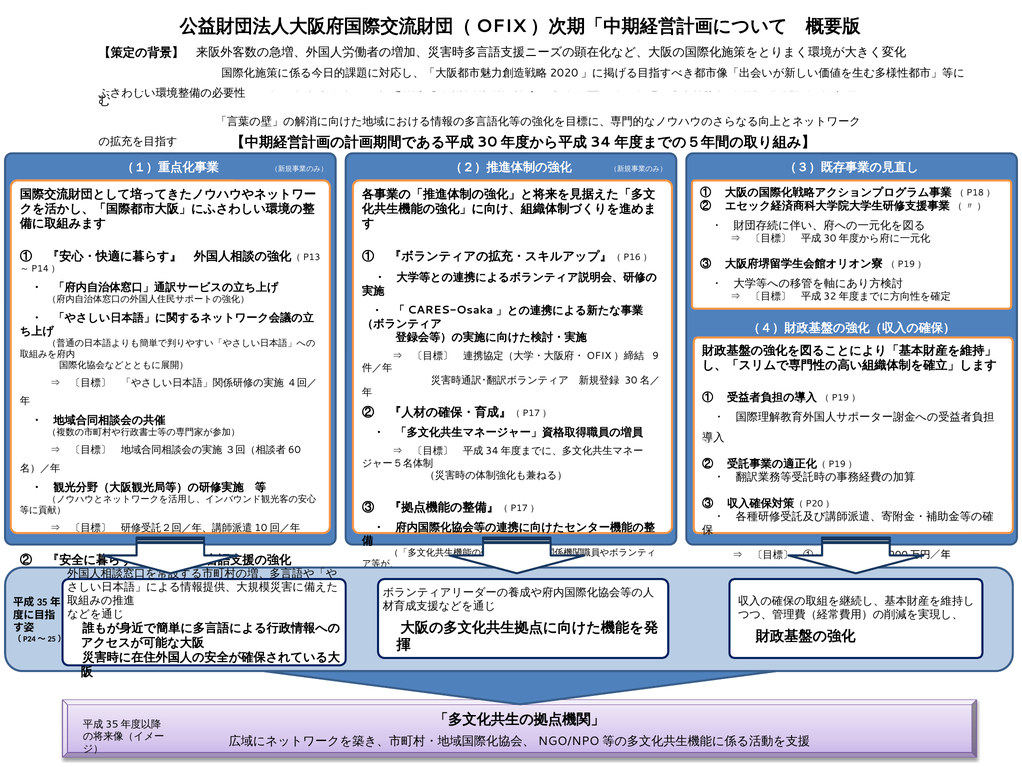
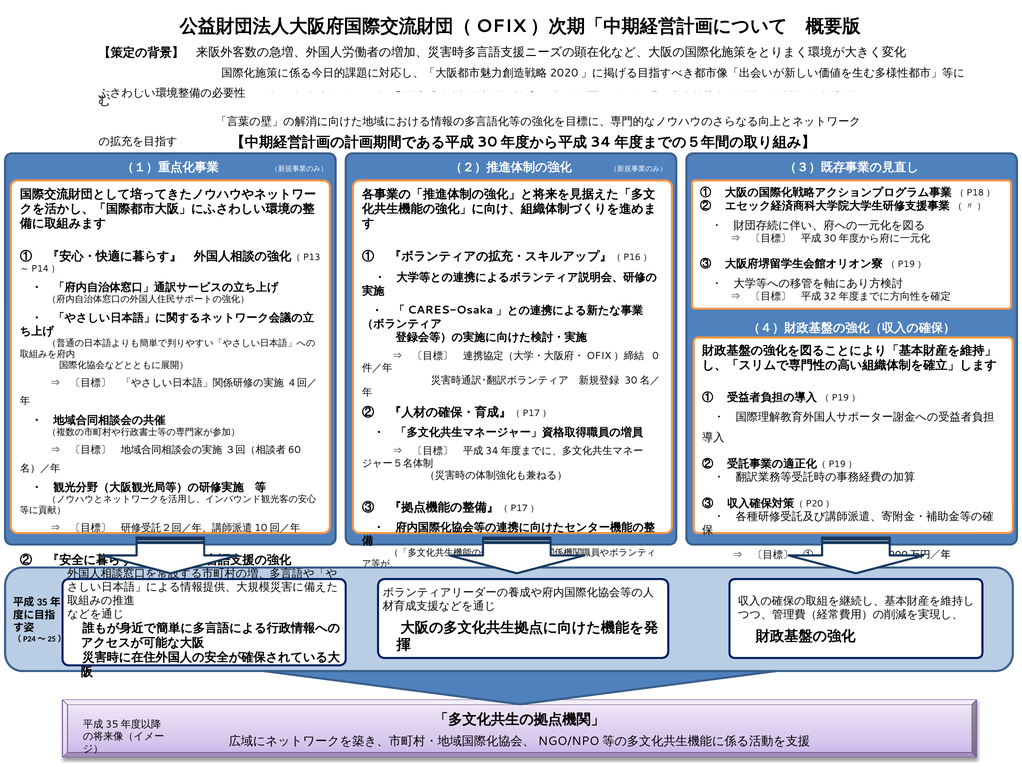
9: 9 -> 0 (656, 356)
